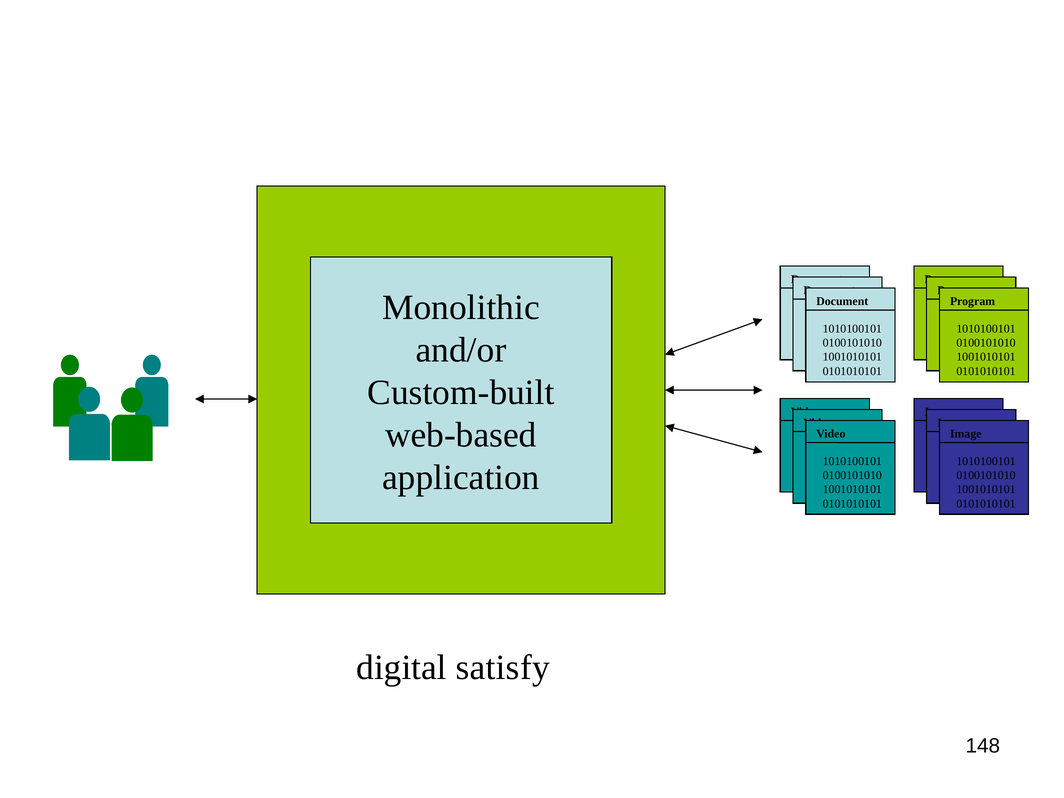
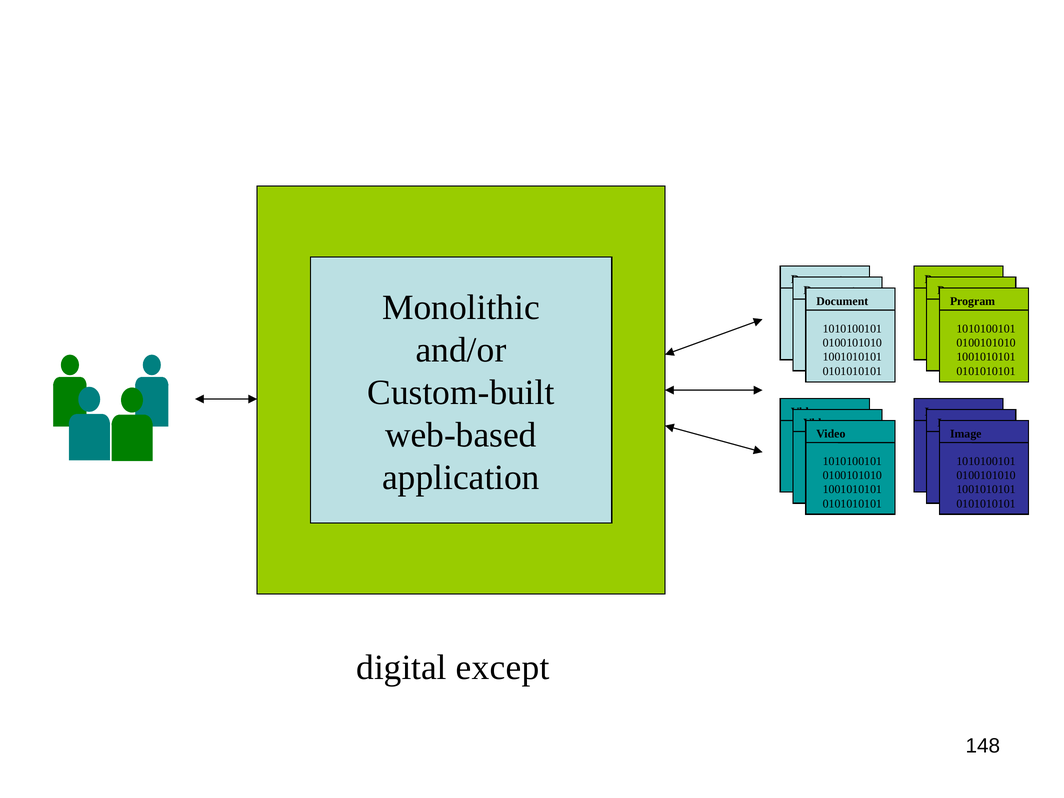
satisfy: satisfy -> except (503, 667)
